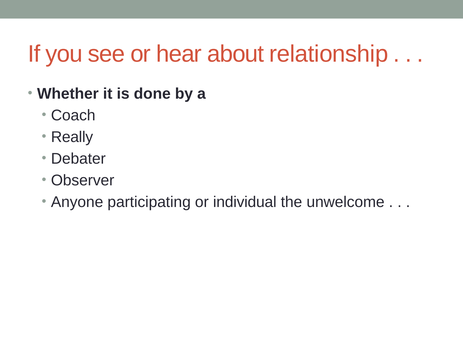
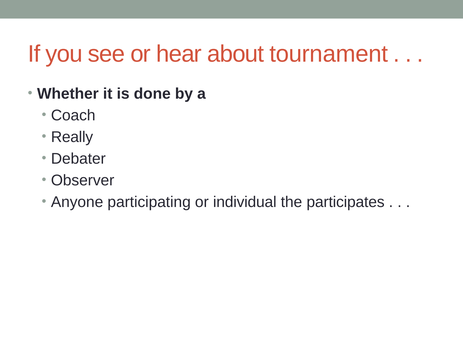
relationship: relationship -> tournament (329, 54)
unwelcome: unwelcome -> participates (346, 202)
